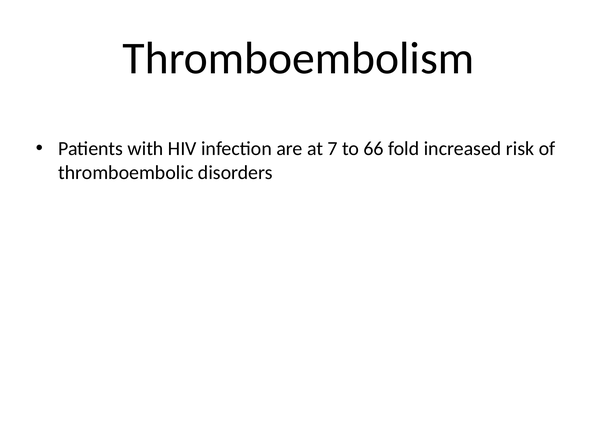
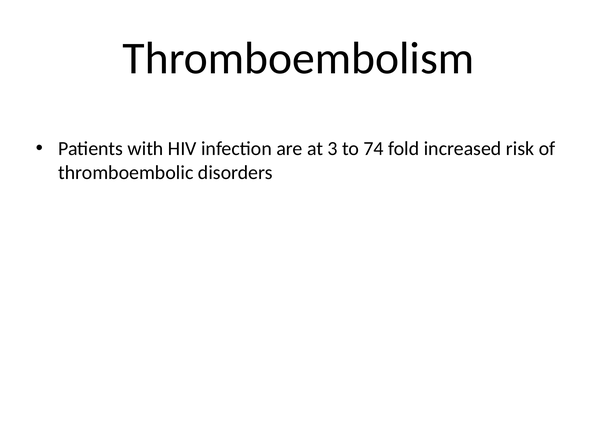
7: 7 -> 3 (333, 149)
66: 66 -> 74 (374, 149)
